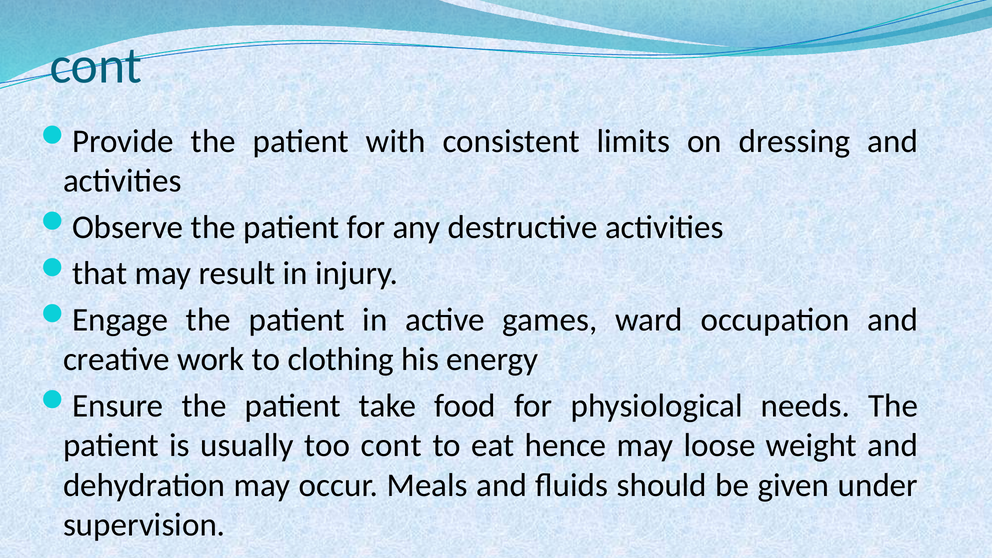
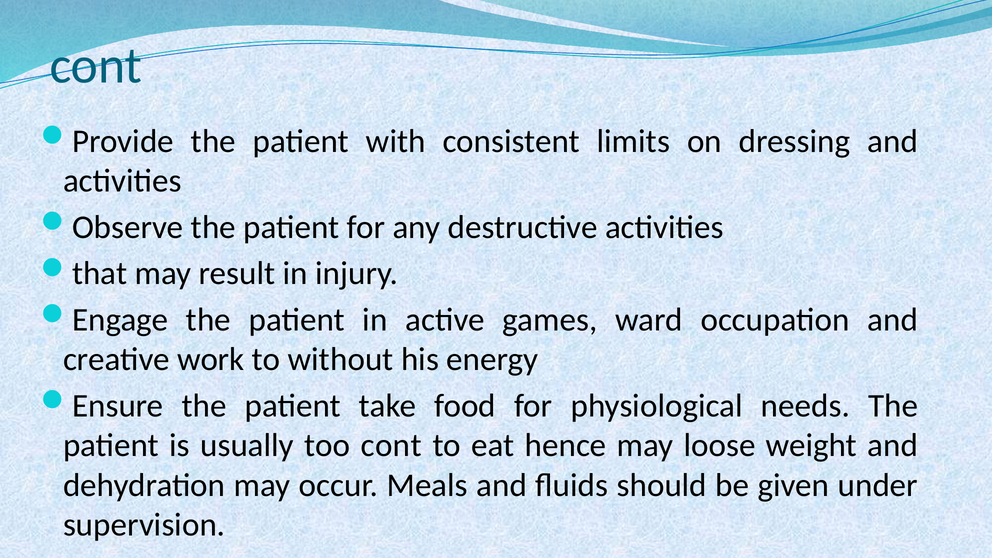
clothing: clothing -> without (341, 360)
